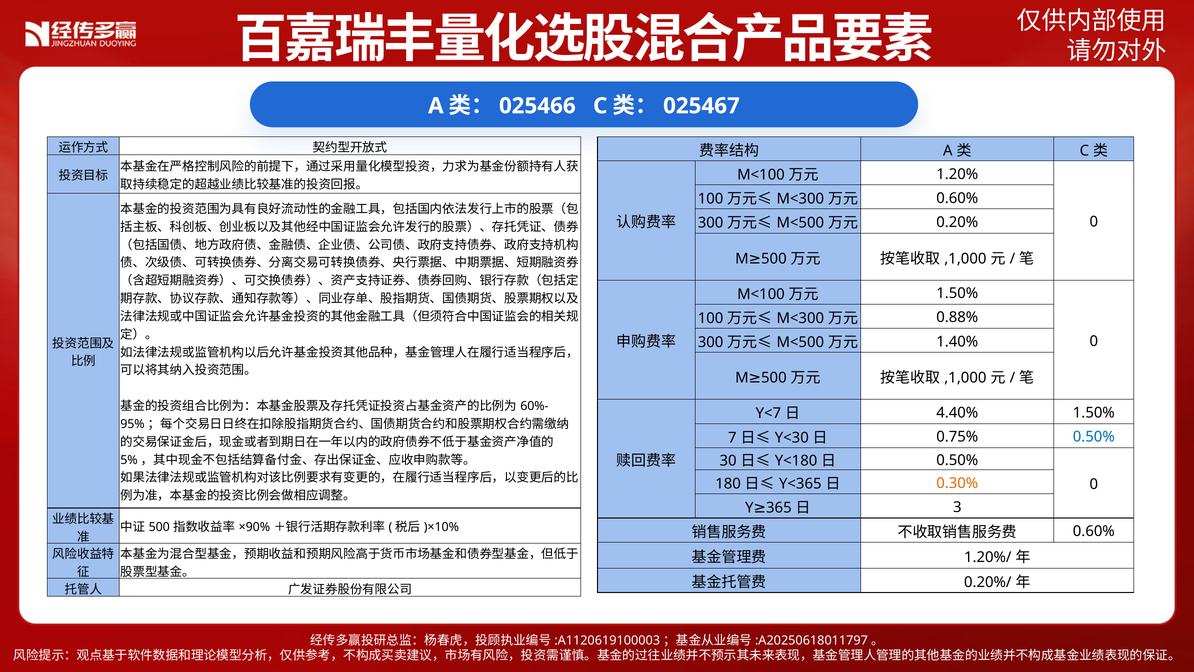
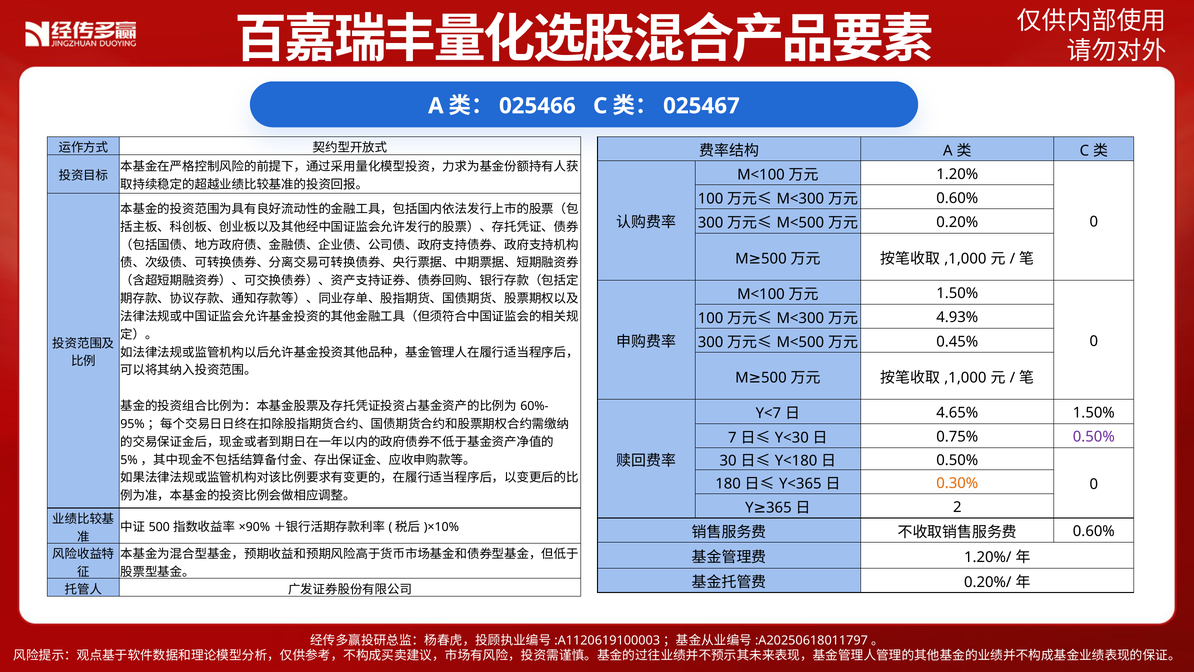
0.88%: 0.88% -> 4.93% (957, 317)
1.40%: 1.40% -> 0.45% (957, 341)
4.40%: 4.40% -> 4.65% (957, 413)
0.50% colour: blue -> purple (1094, 437)
3: 3 -> 2 (957, 507)
